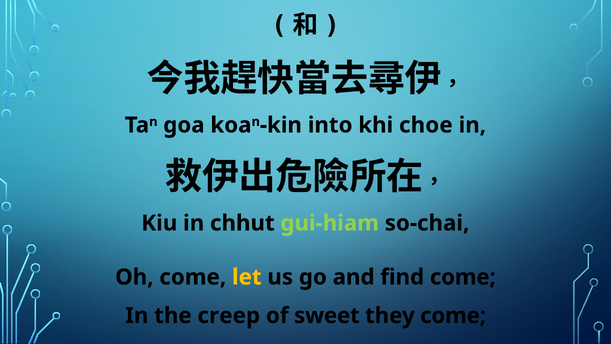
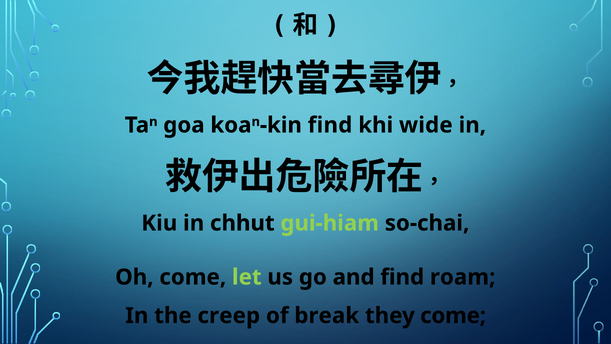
into: into -> find (330, 125)
choe: choe -> wide (426, 125)
let colour: yellow -> light green (247, 277)
find come: come -> roam (463, 277)
sweet: sweet -> break (327, 315)
